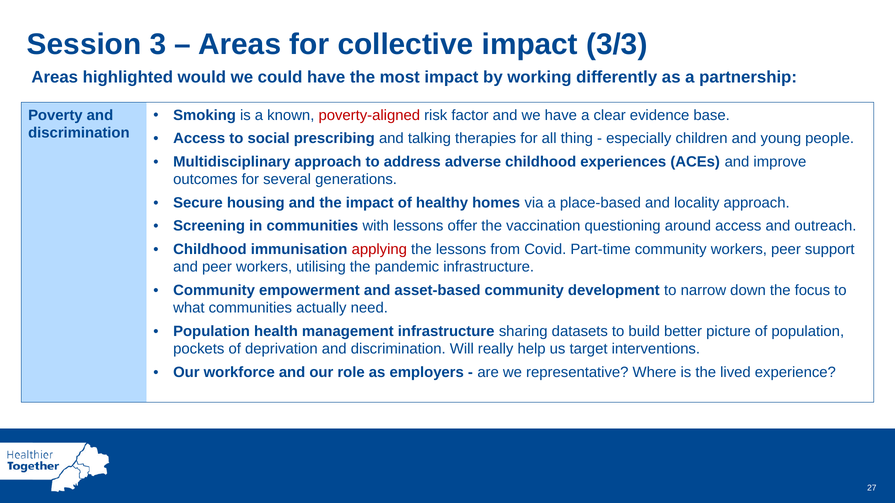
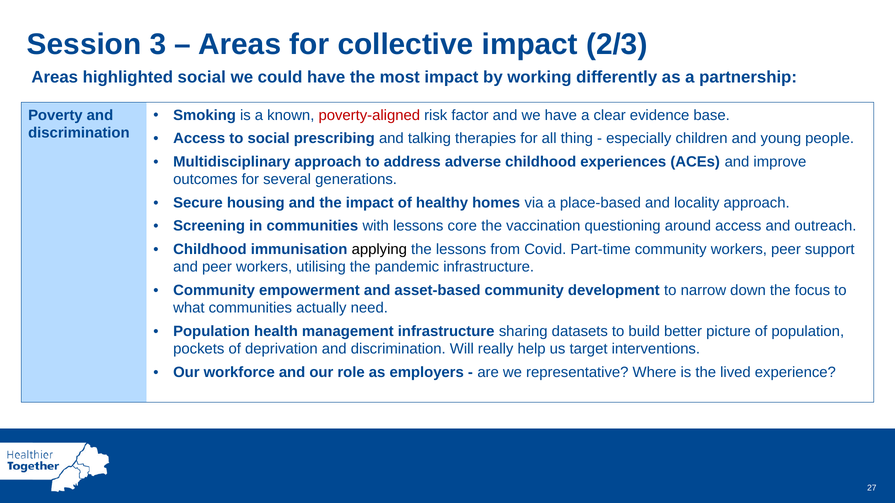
3/3: 3/3 -> 2/3 (617, 44)
highlighted would: would -> social (202, 77)
offer: offer -> core (462, 226)
applying colour: red -> black (379, 249)
